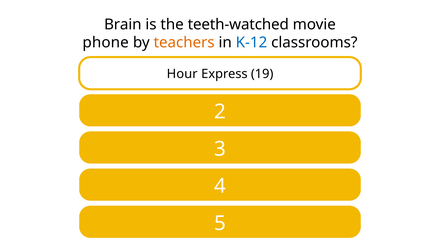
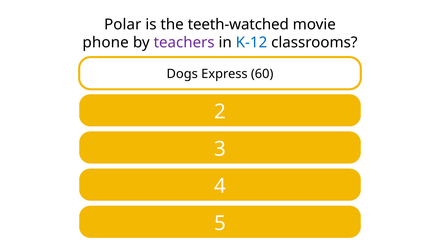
Brain: Brain -> Polar (123, 24)
teachers colour: orange -> purple (184, 43)
Hour: Hour -> Dogs (182, 74)
19: 19 -> 60 (262, 74)
